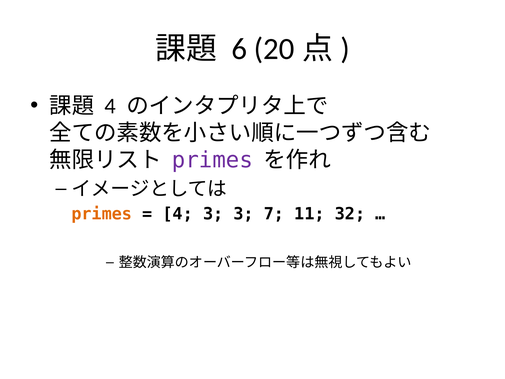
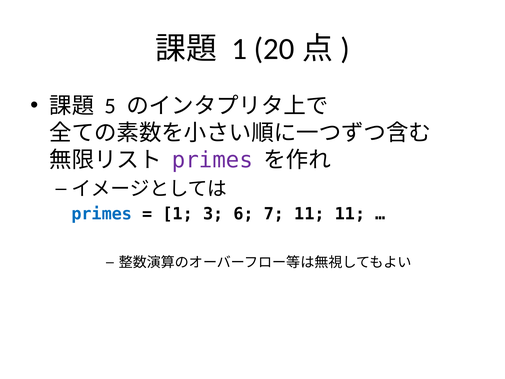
6: 6 -> 1 (239, 49)
4: 4 -> 5 (110, 106)
primes colour: orange -> blue (102, 214)
4: 4 -> 1 (178, 214)
3 3: 3 -> 6 (244, 214)
11 32: 32 -> 11 (350, 214)
